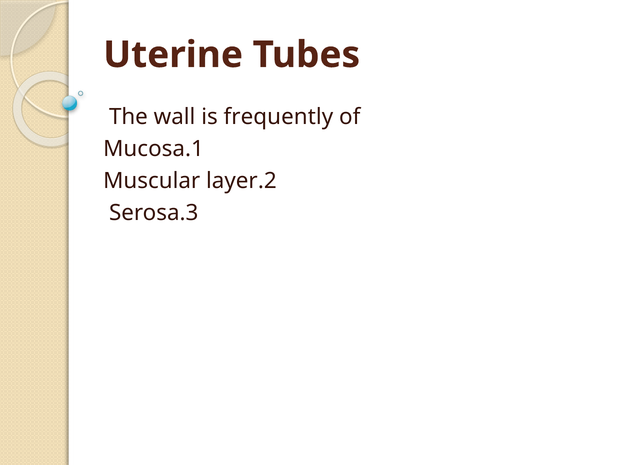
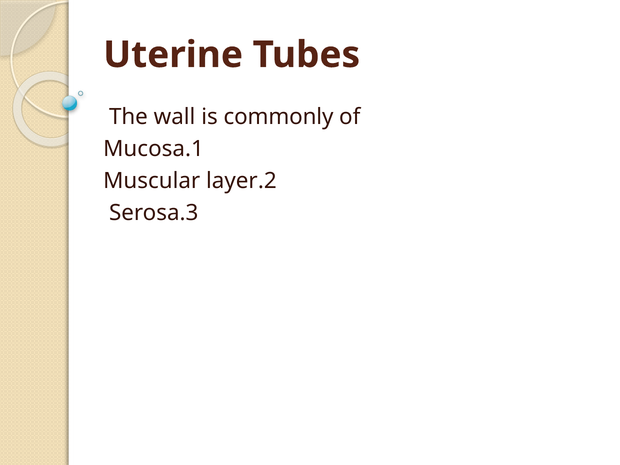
frequently: frequently -> commonly (278, 117)
